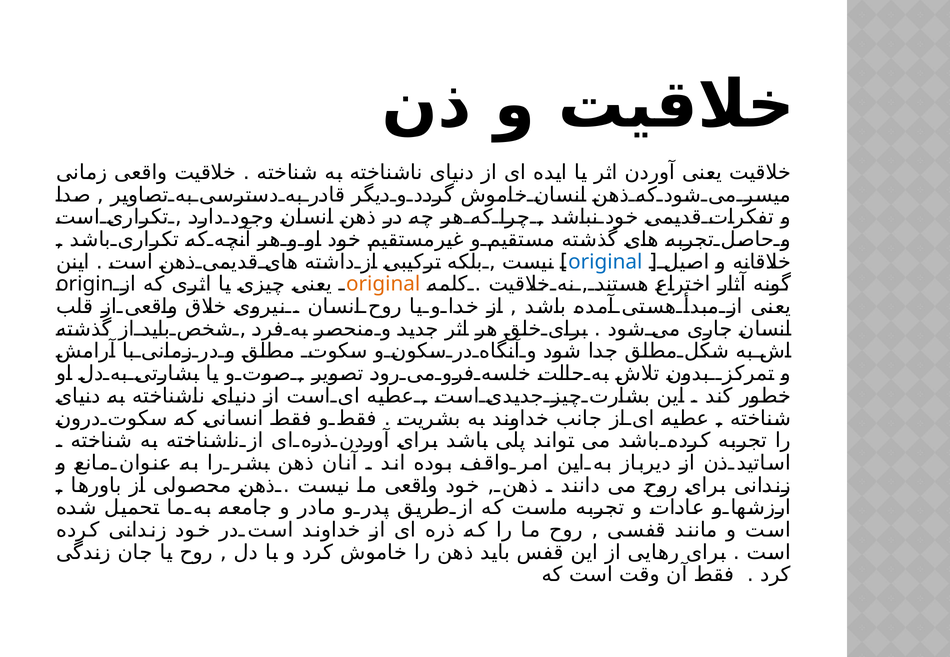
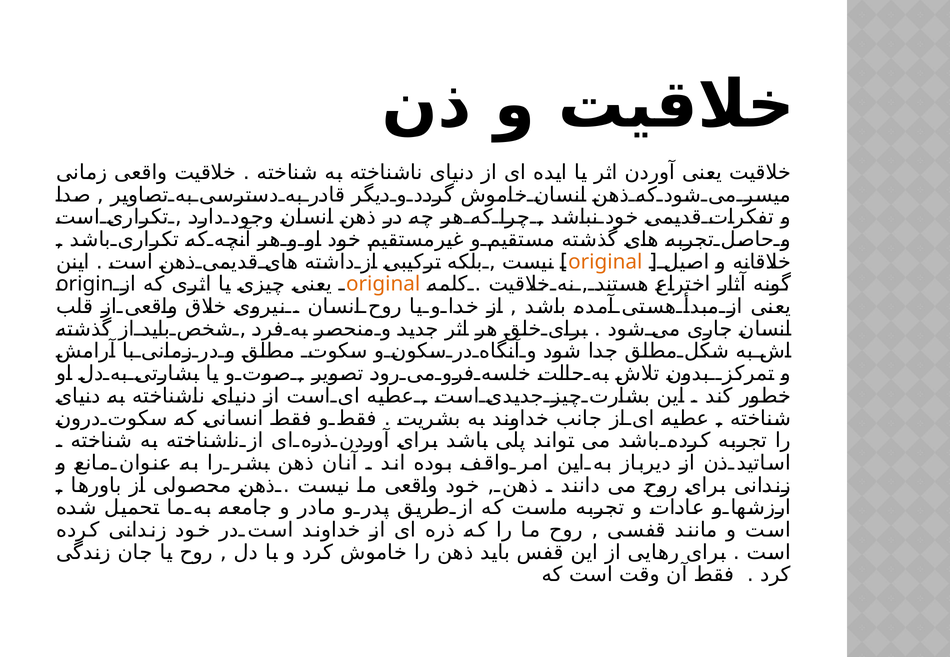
original colour: blue -> orange (605, 262)
